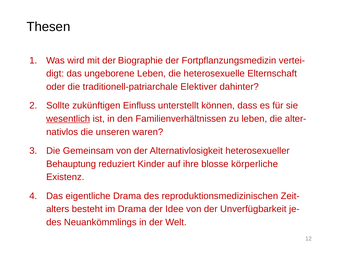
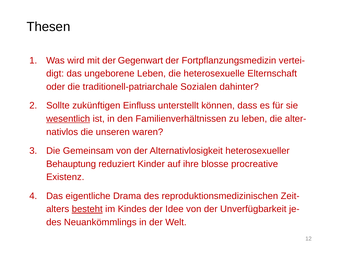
Biographie: Biographie -> Gegenwart (140, 60)
Elektiver: Elektiver -> Sozialen (199, 87)
körperliche: körperliche -> procreative (255, 164)
besteht underline: none -> present (87, 209)
im Drama: Drama -> Kindes (132, 209)
